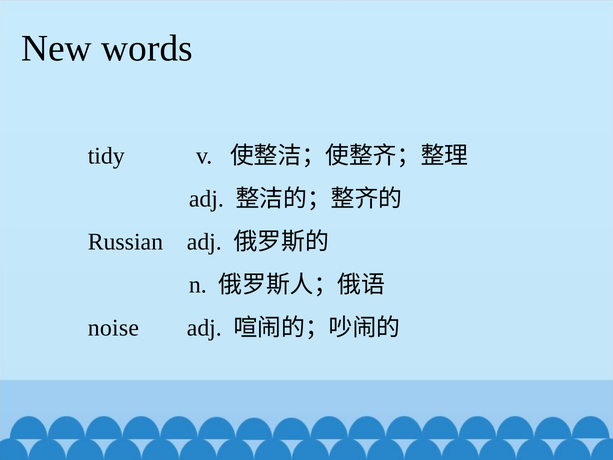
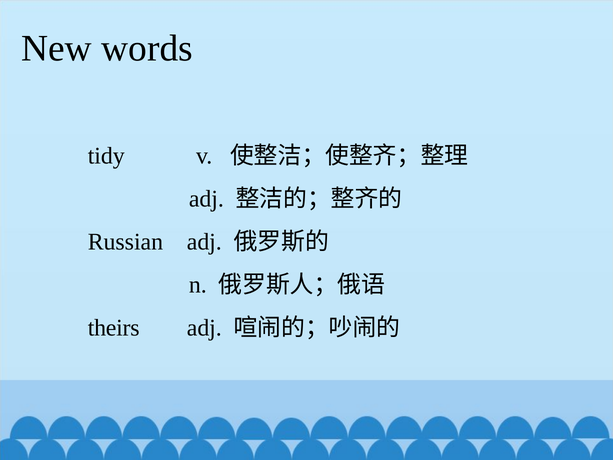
noise: noise -> theirs (114, 328)
